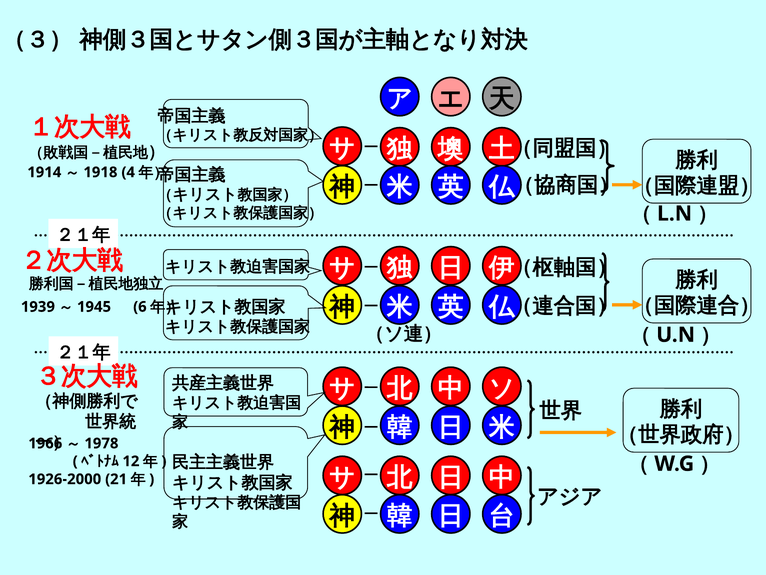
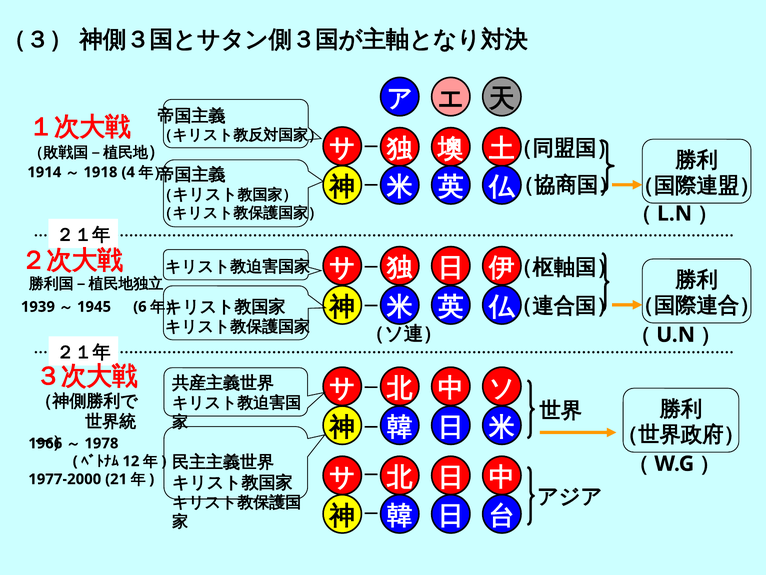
1926-2000: 1926-2000 -> 1977-2000 (65, 479)
